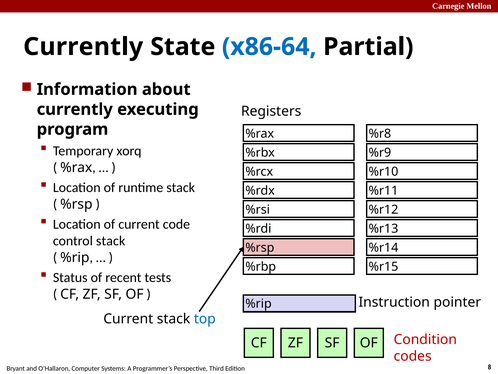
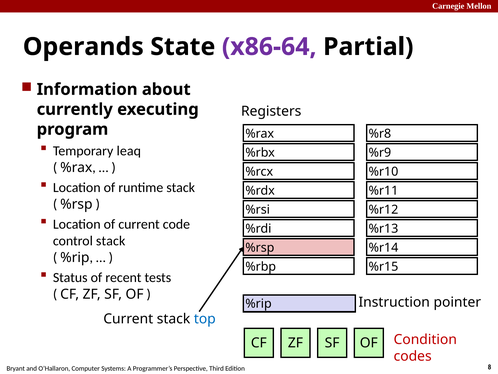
Currently: Currently -> Operands (83, 47)
x86-64 colour: blue -> purple (269, 47)
xorq: xorq -> leaq (129, 151)
